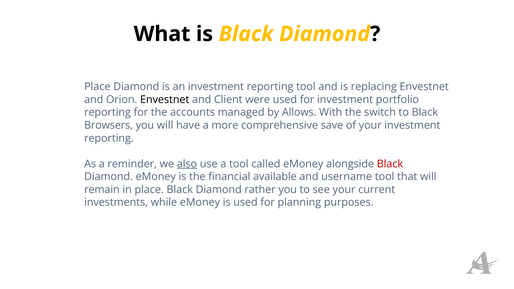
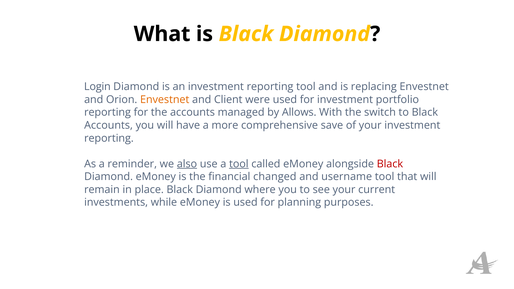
Place: Place -> Login (97, 87)
Envestnet colour: black -> orange (165, 100)
Browsers: Browsers -> Accounts (108, 125)
tool underline: none -> present (239, 164)
available: available -> changed (275, 177)
rather: rather -> where (260, 190)
